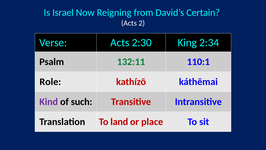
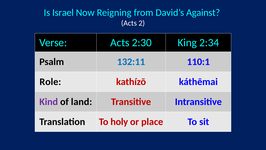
Certain: Certain -> Against (203, 13)
132:11 colour: green -> blue (131, 62)
such: such -> land (82, 102)
land: land -> holy (119, 121)
